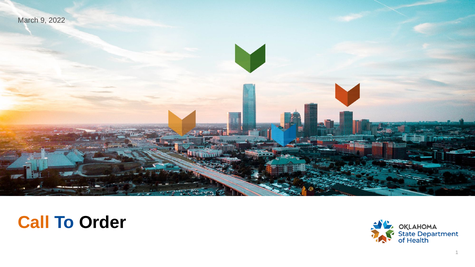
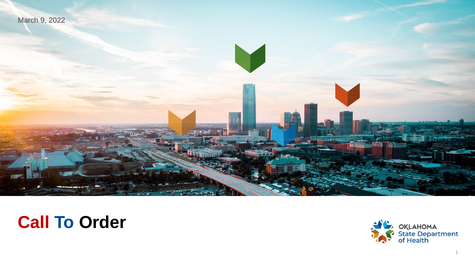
Call colour: orange -> red (34, 223)
